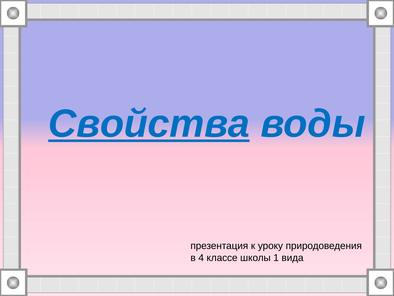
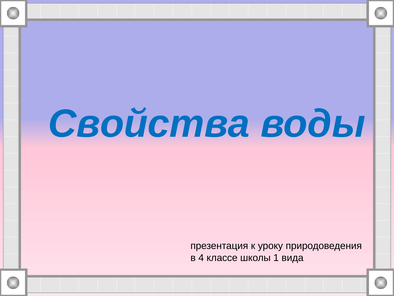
Свойства underline: present -> none (149, 124)
